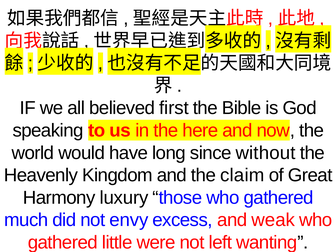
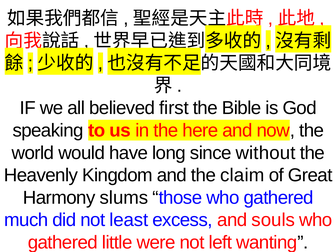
luxury: luxury -> slums (124, 198)
envy: envy -> least (129, 220)
weak: weak -> souls (273, 220)
